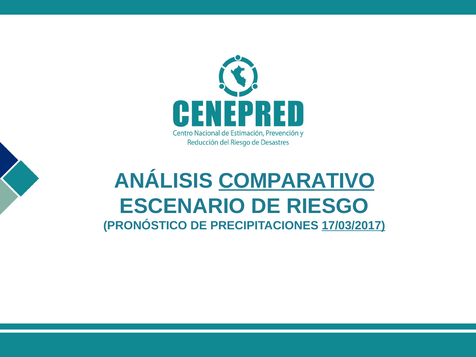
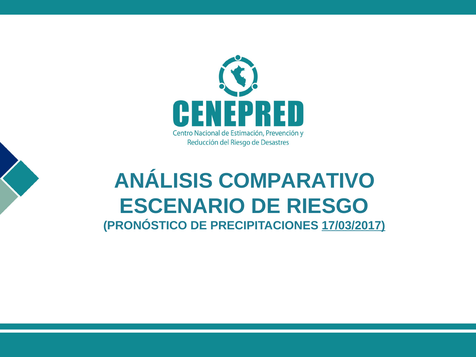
COMPARATIVO underline: present -> none (297, 181)
